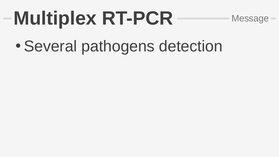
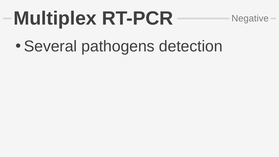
Message: Message -> Negative (250, 18)
